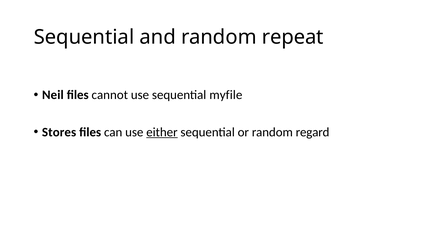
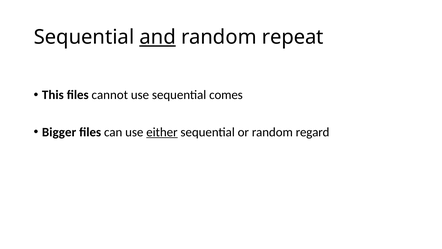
and underline: none -> present (158, 37)
Neil: Neil -> This (53, 95)
myfile: myfile -> comes (226, 95)
Stores: Stores -> Bigger (59, 132)
